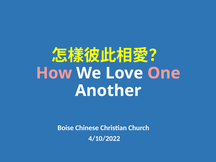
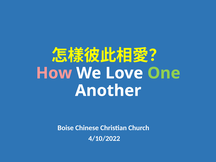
One colour: pink -> light green (164, 73)
